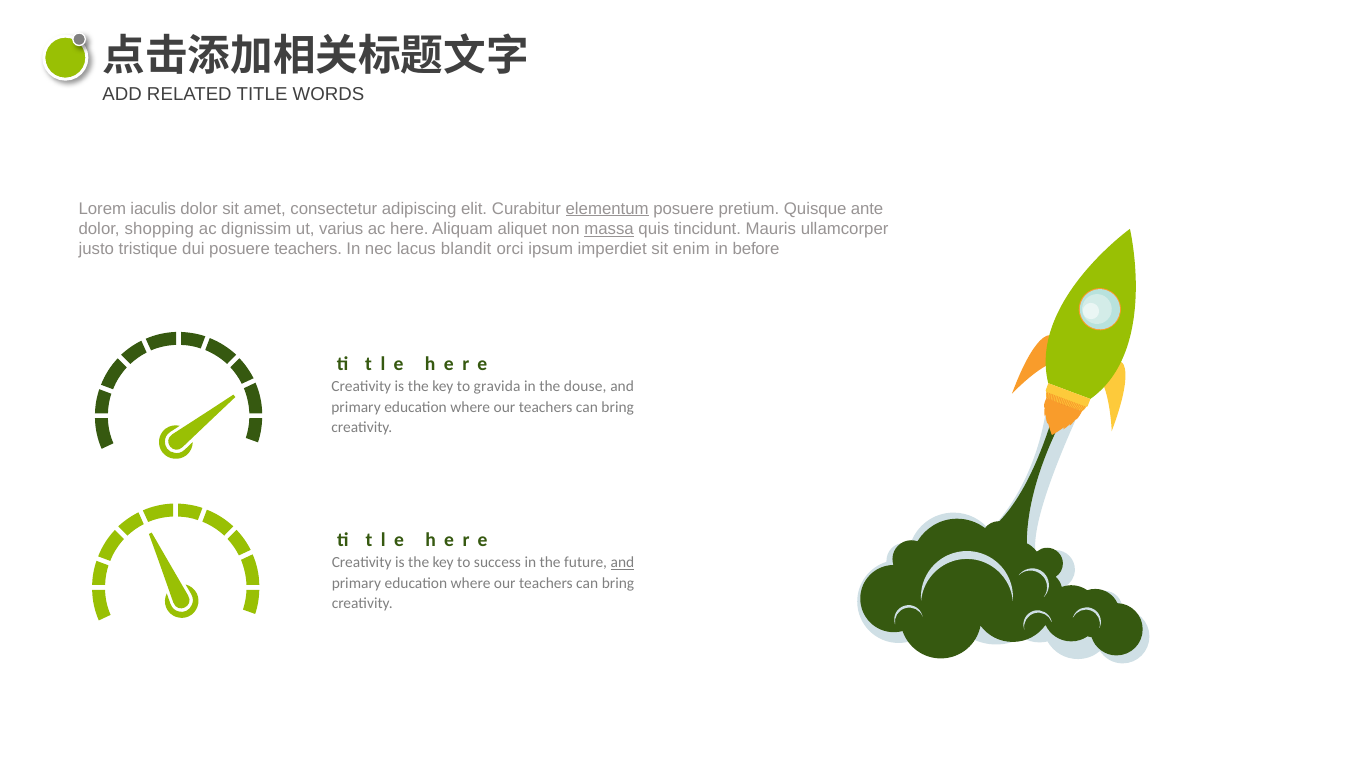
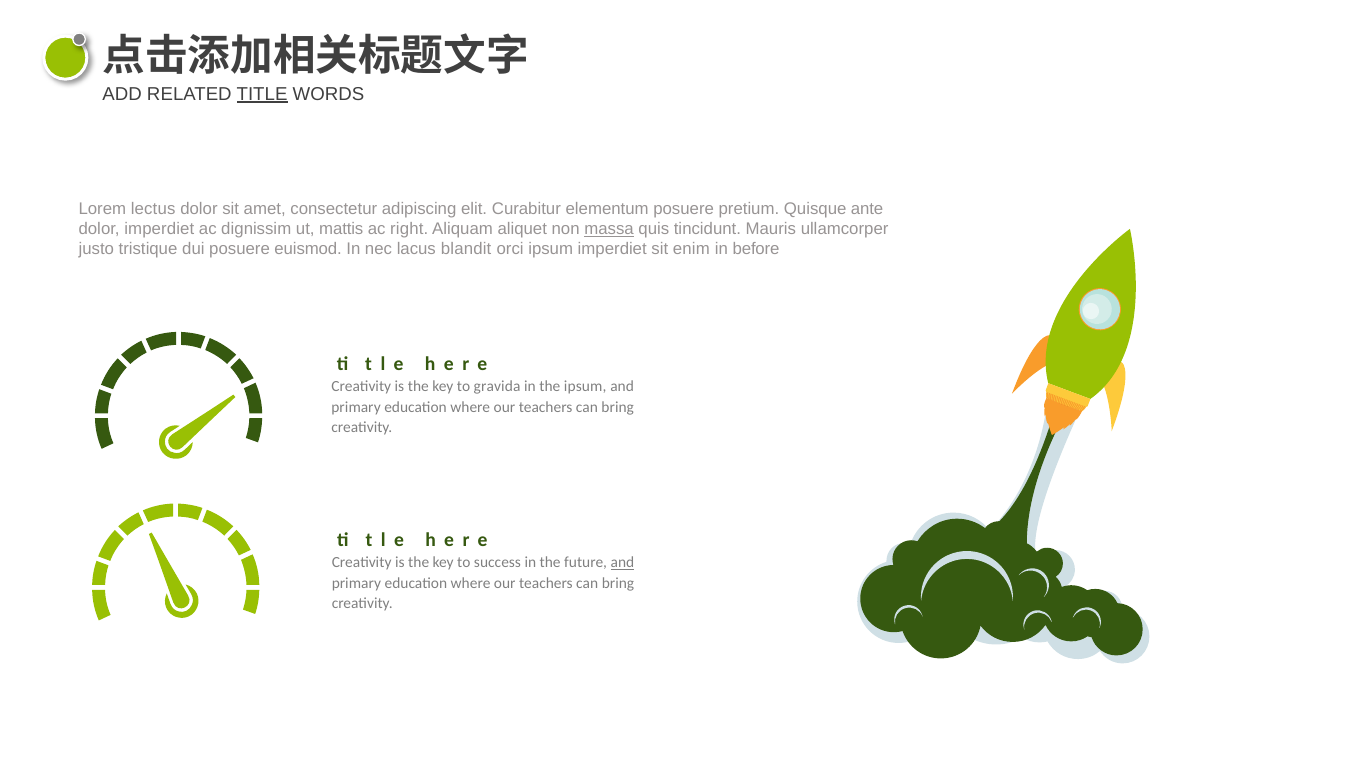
TITLE underline: none -> present (262, 94)
iaculis: iaculis -> lectus (153, 209)
elementum underline: present -> none (607, 209)
dolor shopping: shopping -> imperdiet (159, 229)
varius: varius -> mattis (341, 229)
here: here -> right (409, 229)
posuere teachers: teachers -> euismod (308, 249)
the douse: douse -> ipsum (585, 386)
